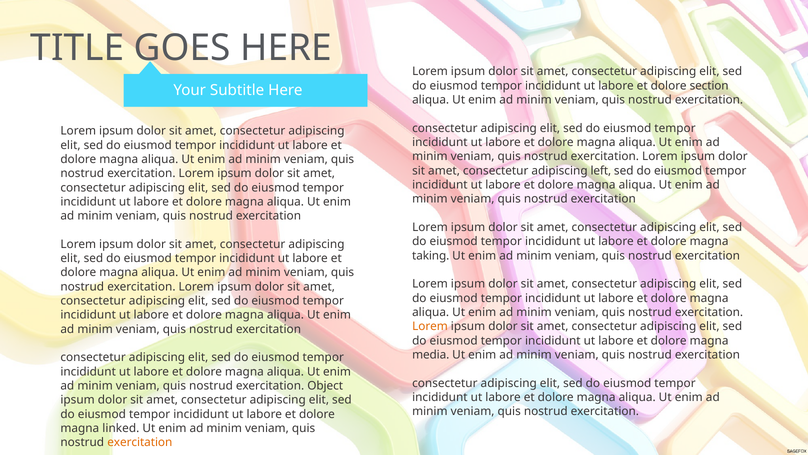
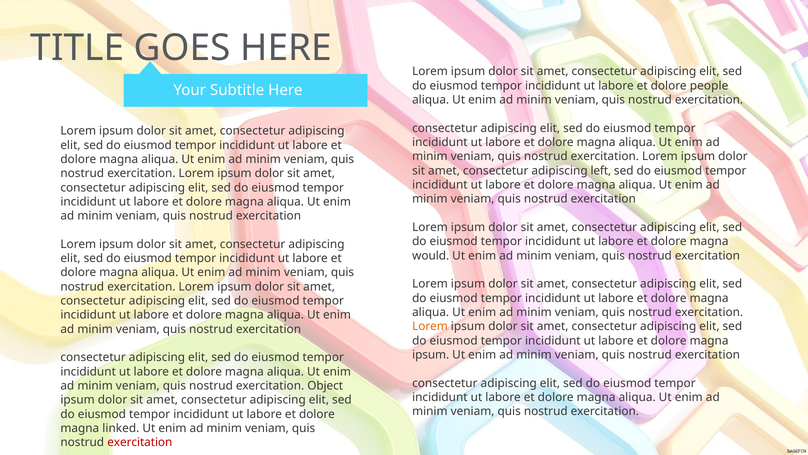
section: section -> people (709, 86)
taking: taking -> would (431, 255)
media: media -> ipsum (431, 354)
exercitation colour: orange -> red (140, 442)
